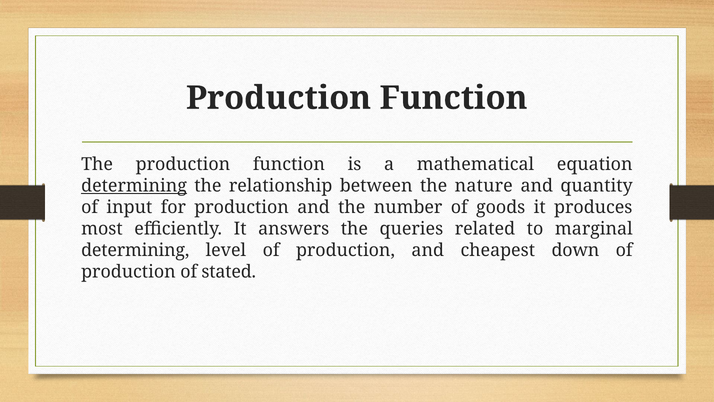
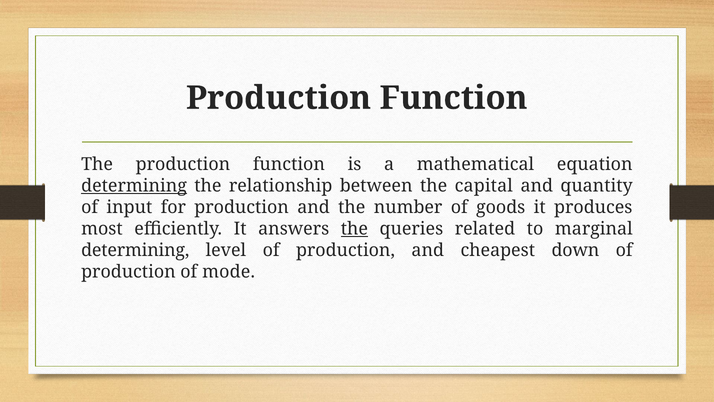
nature: nature -> capital (484, 186)
the underline: none -> present (354, 229)
stated: stated -> mode (229, 271)
